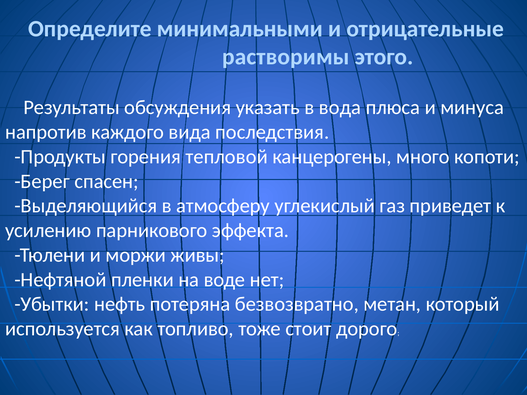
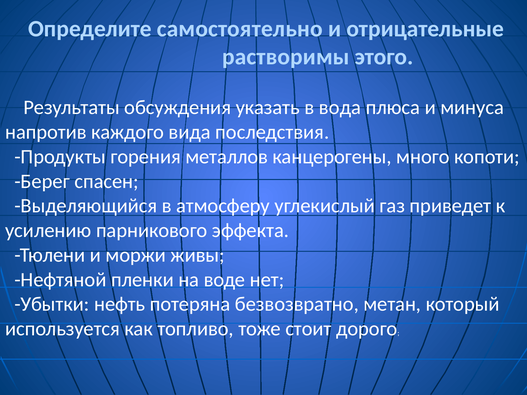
минимальными: минимальными -> самостоятельно (240, 29)
тепловой: тепловой -> металлов (227, 157)
